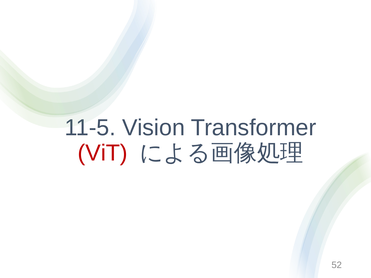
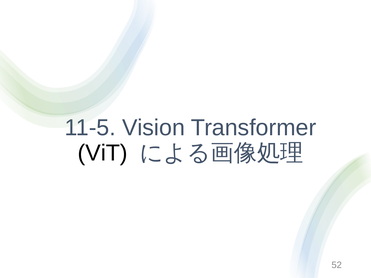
ViT colour: red -> black (103, 153)
